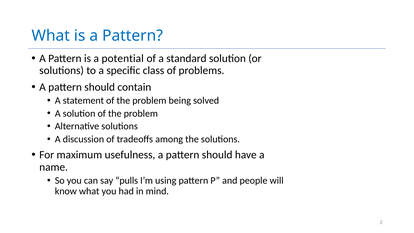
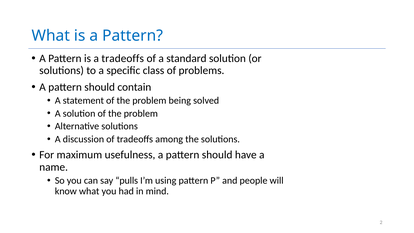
a potential: potential -> tradeoffs (123, 58)
